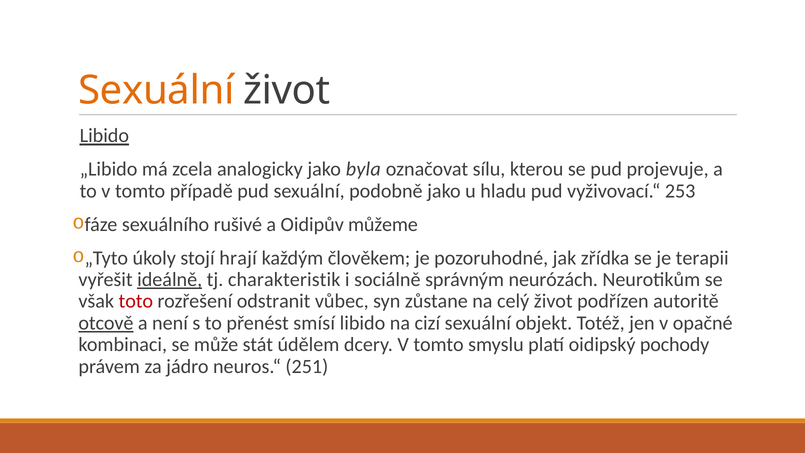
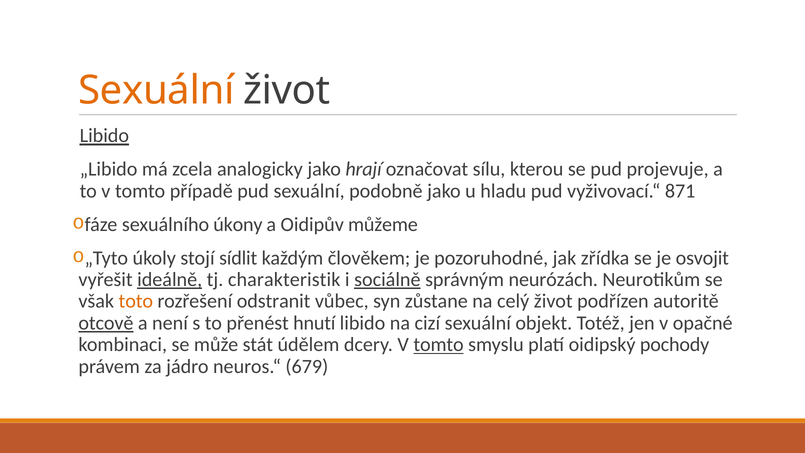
byla: byla -> hrají (364, 169)
253: 253 -> 871 (680, 191)
rušivé: rušivé -> úkony (238, 224)
hrají: hrají -> sídlit (238, 258)
terapii: terapii -> osvojit (702, 258)
sociálně underline: none -> present (387, 279)
toto colour: red -> orange (136, 301)
smísí: smísí -> hnutí (314, 323)
tomto underline: none -> present (439, 345)
251: 251 -> 679 (307, 366)
